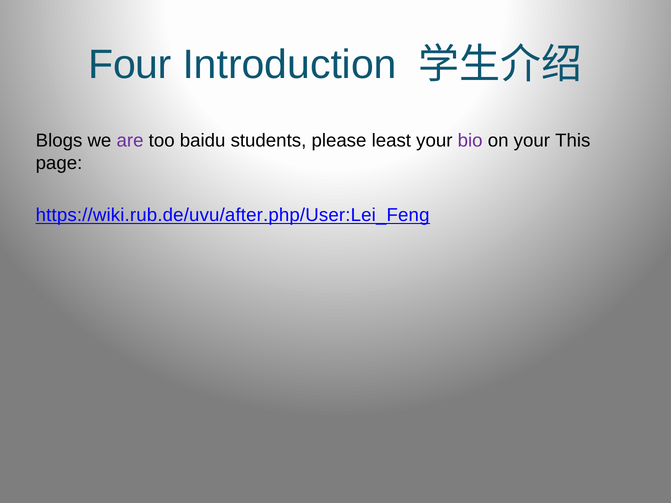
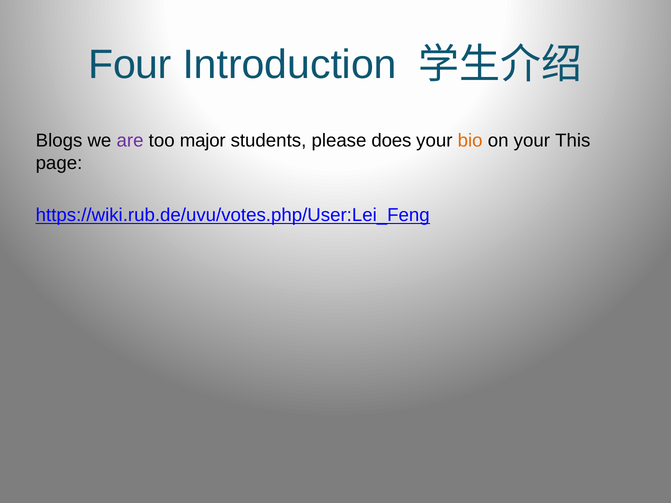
baidu: baidu -> major (203, 141)
least: least -> does (391, 141)
bio colour: purple -> orange (470, 141)
https://wiki.rub.de/uvu/after.php/User:Lei_Feng: https://wiki.rub.de/uvu/after.php/User:Lei_Feng -> https://wiki.rub.de/uvu/votes.php/User:Lei_Feng (233, 215)
